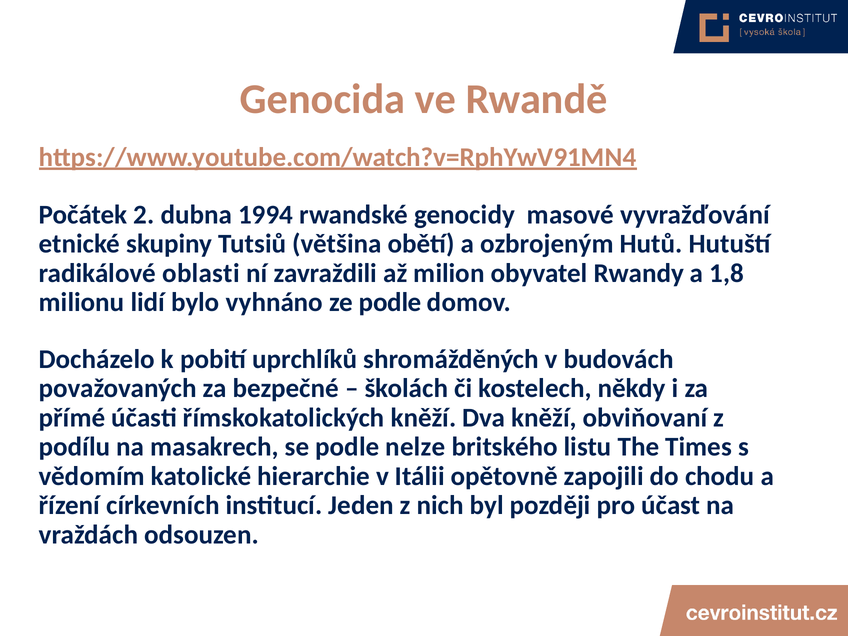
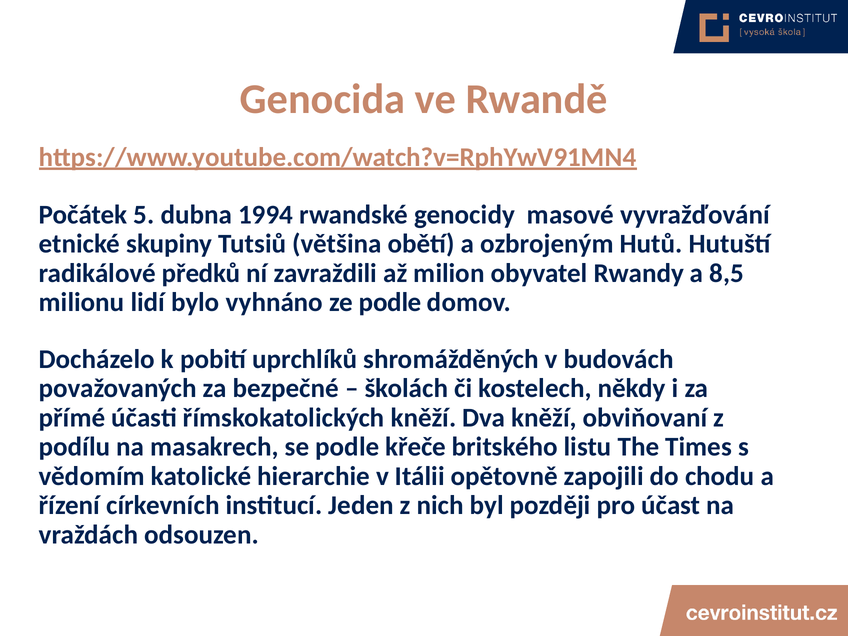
2: 2 -> 5 (144, 215)
oblasti: oblasti -> předků (201, 273)
1,8: 1,8 -> 8,5 (727, 273)
nelze: nelze -> křeče (416, 447)
